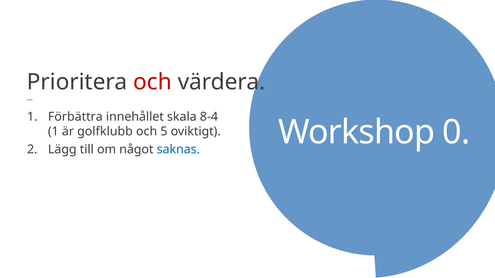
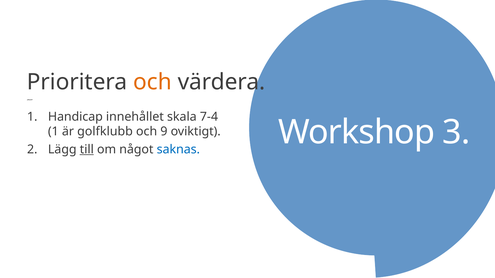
och colour: red -> orange (152, 82)
Förbättra: Förbättra -> Handicap (75, 117)
8-4: 8-4 -> 7-4 (209, 117)
5: 5 -> 9 (164, 132)
till underline: none -> present (87, 150)
0: 0 -> 3 (456, 133)
